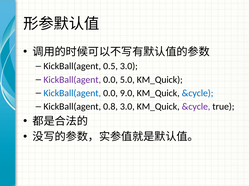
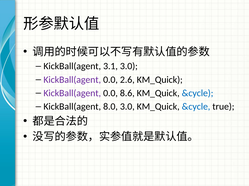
0.5: 0.5 -> 3.1 (110, 66)
5.0: 5.0 -> 2.6 (127, 80)
KickBall(agent colour: blue -> purple (72, 93)
9.0: 9.0 -> 8.6 (127, 93)
0.8: 0.8 -> 8.0 (110, 107)
&cycle colour: purple -> blue (196, 107)
